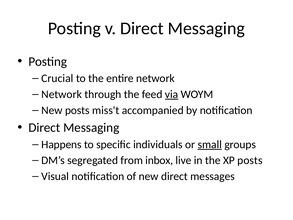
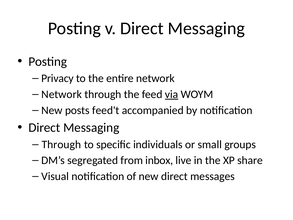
Crucial: Crucial -> Privacy (57, 78)
miss't: miss't -> feed't (106, 110)
Happens: Happens -> Through (61, 144)
small underline: present -> none (210, 144)
XP posts: posts -> share (250, 160)
